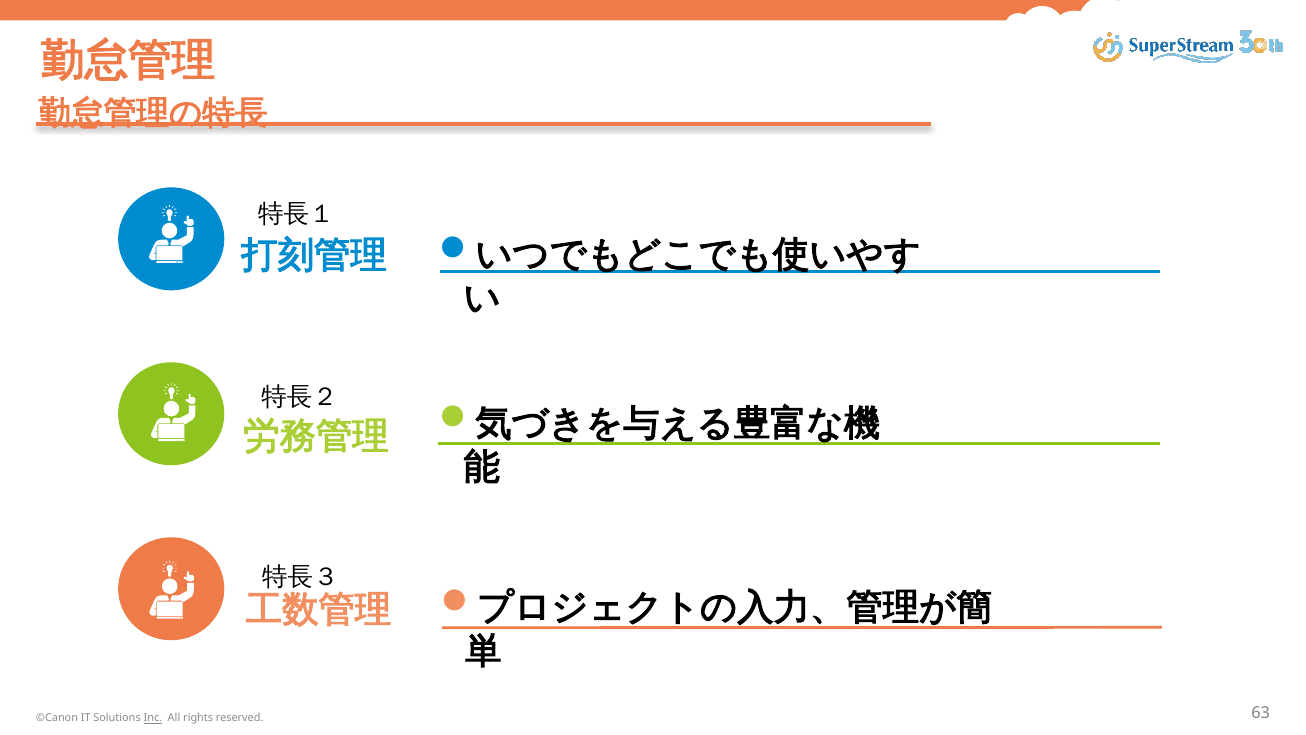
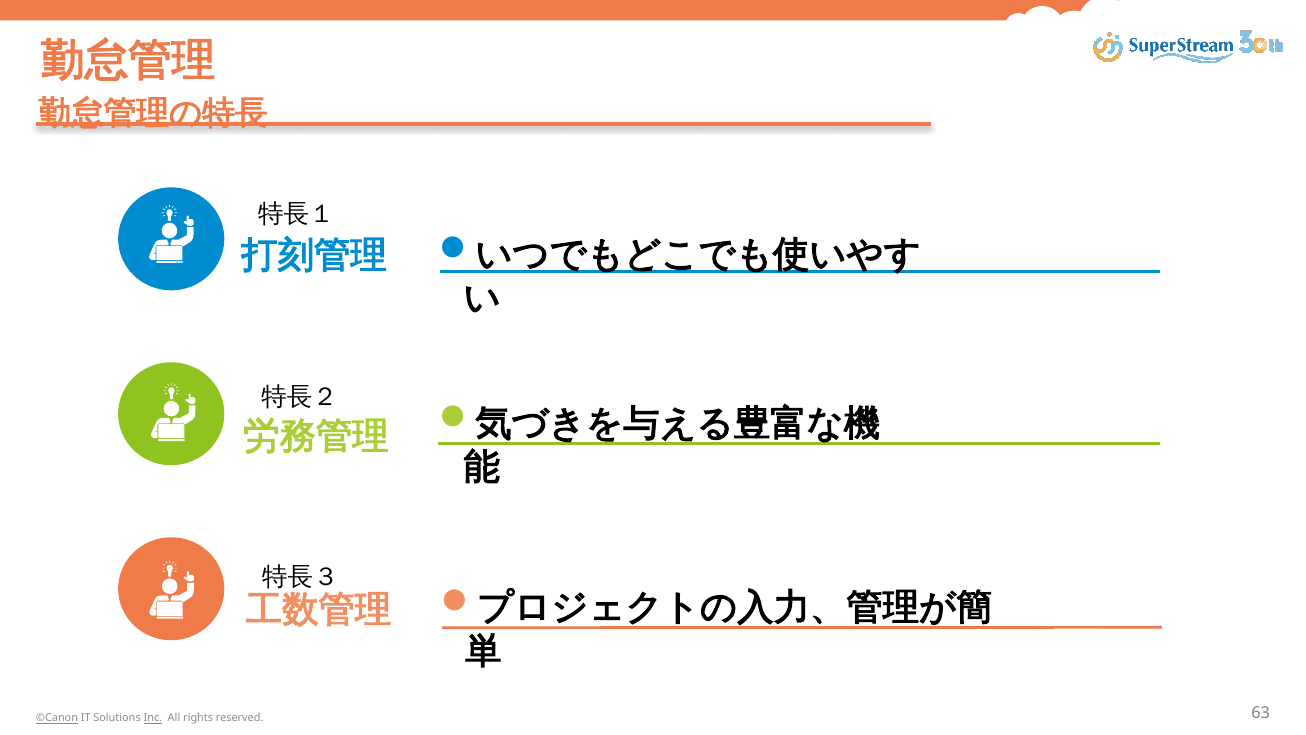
©Canon underline: none -> present (57, 718)
